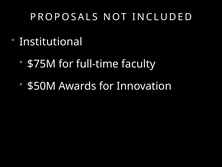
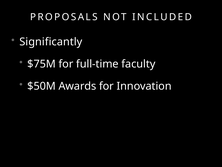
Institutional: Institutional -> Significantly (51, 42)
